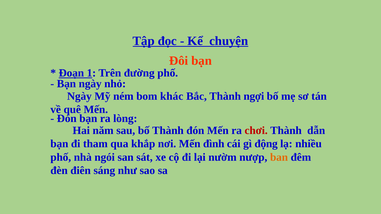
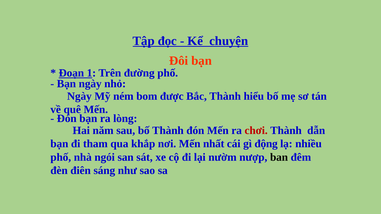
khác: khác -> được (172, 96)
ngợi: ngợi -> hiểu (254, 96)
đình: đình -> nhất (214, 144)
ban colour: orange -> black (279, 157)
